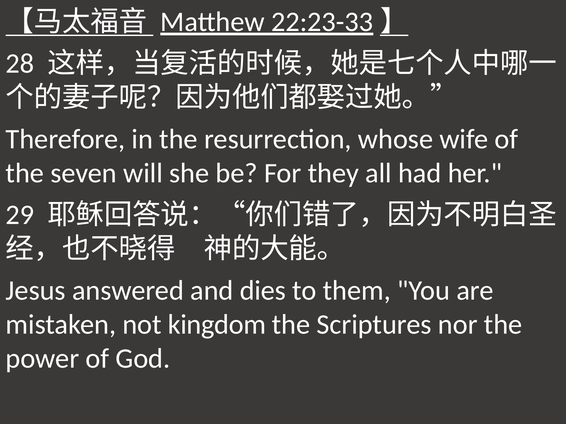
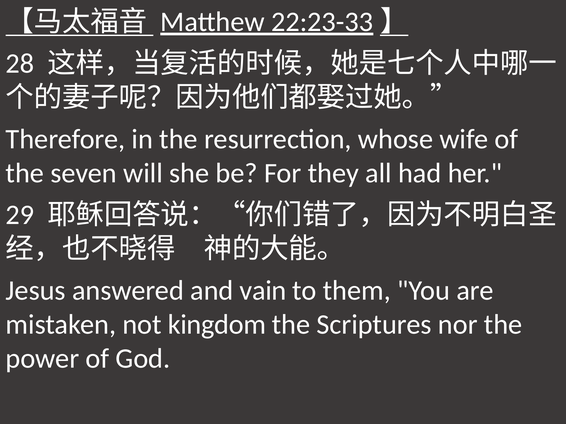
dies: dies -> vain (263, 291)
